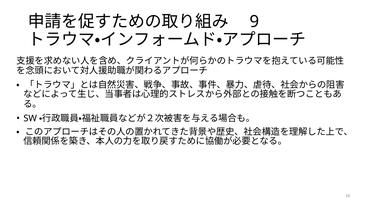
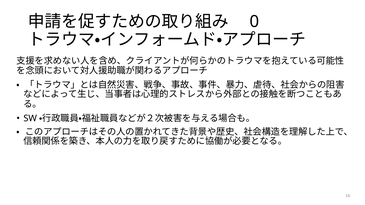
9: 9 -> 0 (254, 22)
